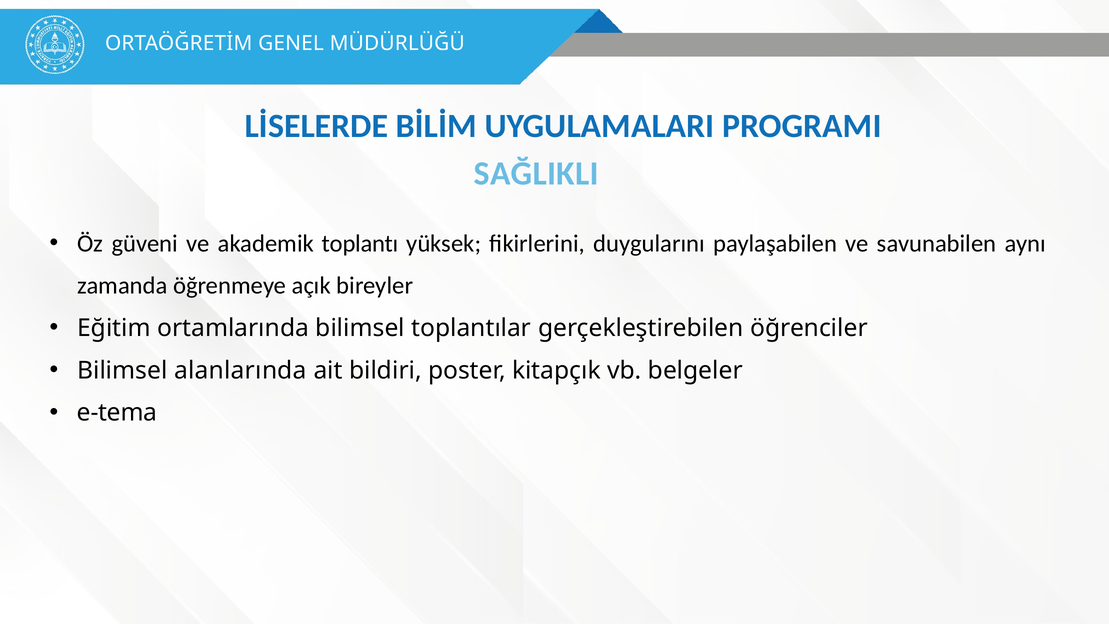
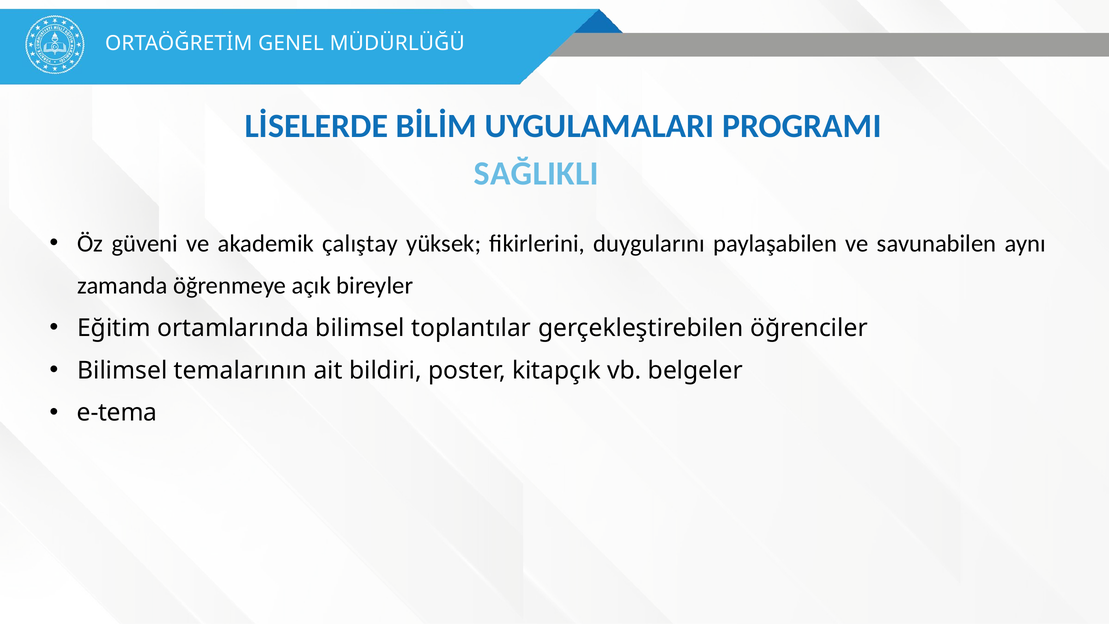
toplantı: toplantı -> çalıştay (360, 243)
alanlarında: alanlarında -> temalarının (241, 370)
